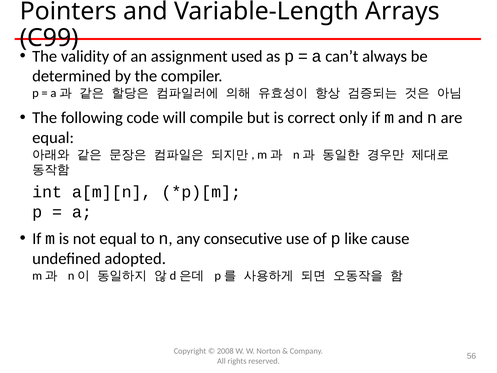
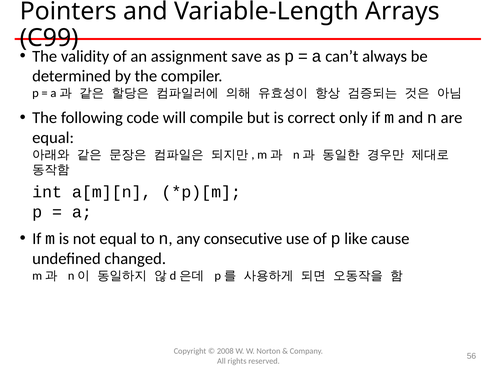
used: used -> save (247, 56)
adopted: adopted -> changed (135, 258)
